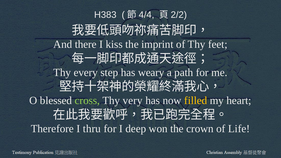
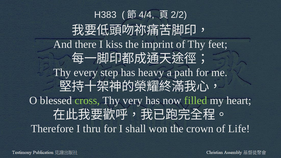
weary: weary -> heavy (151, 72)
filled colour: yellow -> light green (196, 101)
deep: deep -> shall (136, 129)
